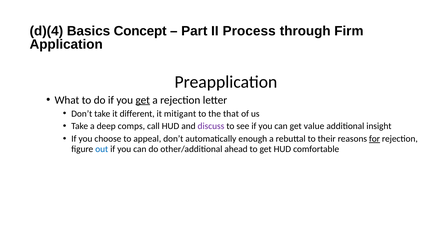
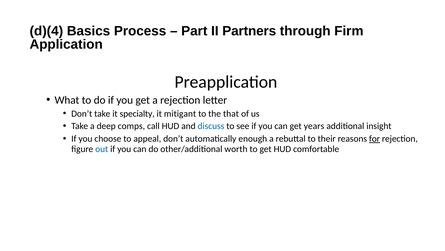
Concept: Concept -> Process (140, 31)
Process: Process -> Partners (249, 31)
get underline: present -> none (143, 100)
different: different -> specialty (137, 113)
discuss colour: purple -> blue (211, 126)
value: value -> years (314, 126)
ahead: ahead -> worth (236, 149)
